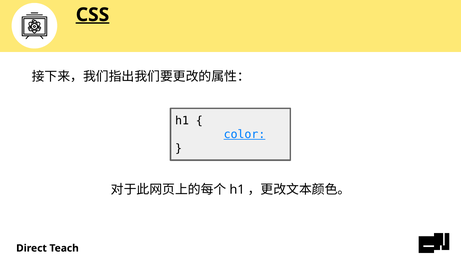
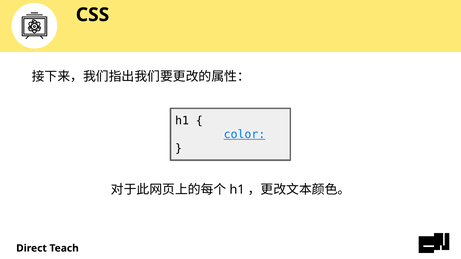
CSS underline: present -> none (92, 15)
